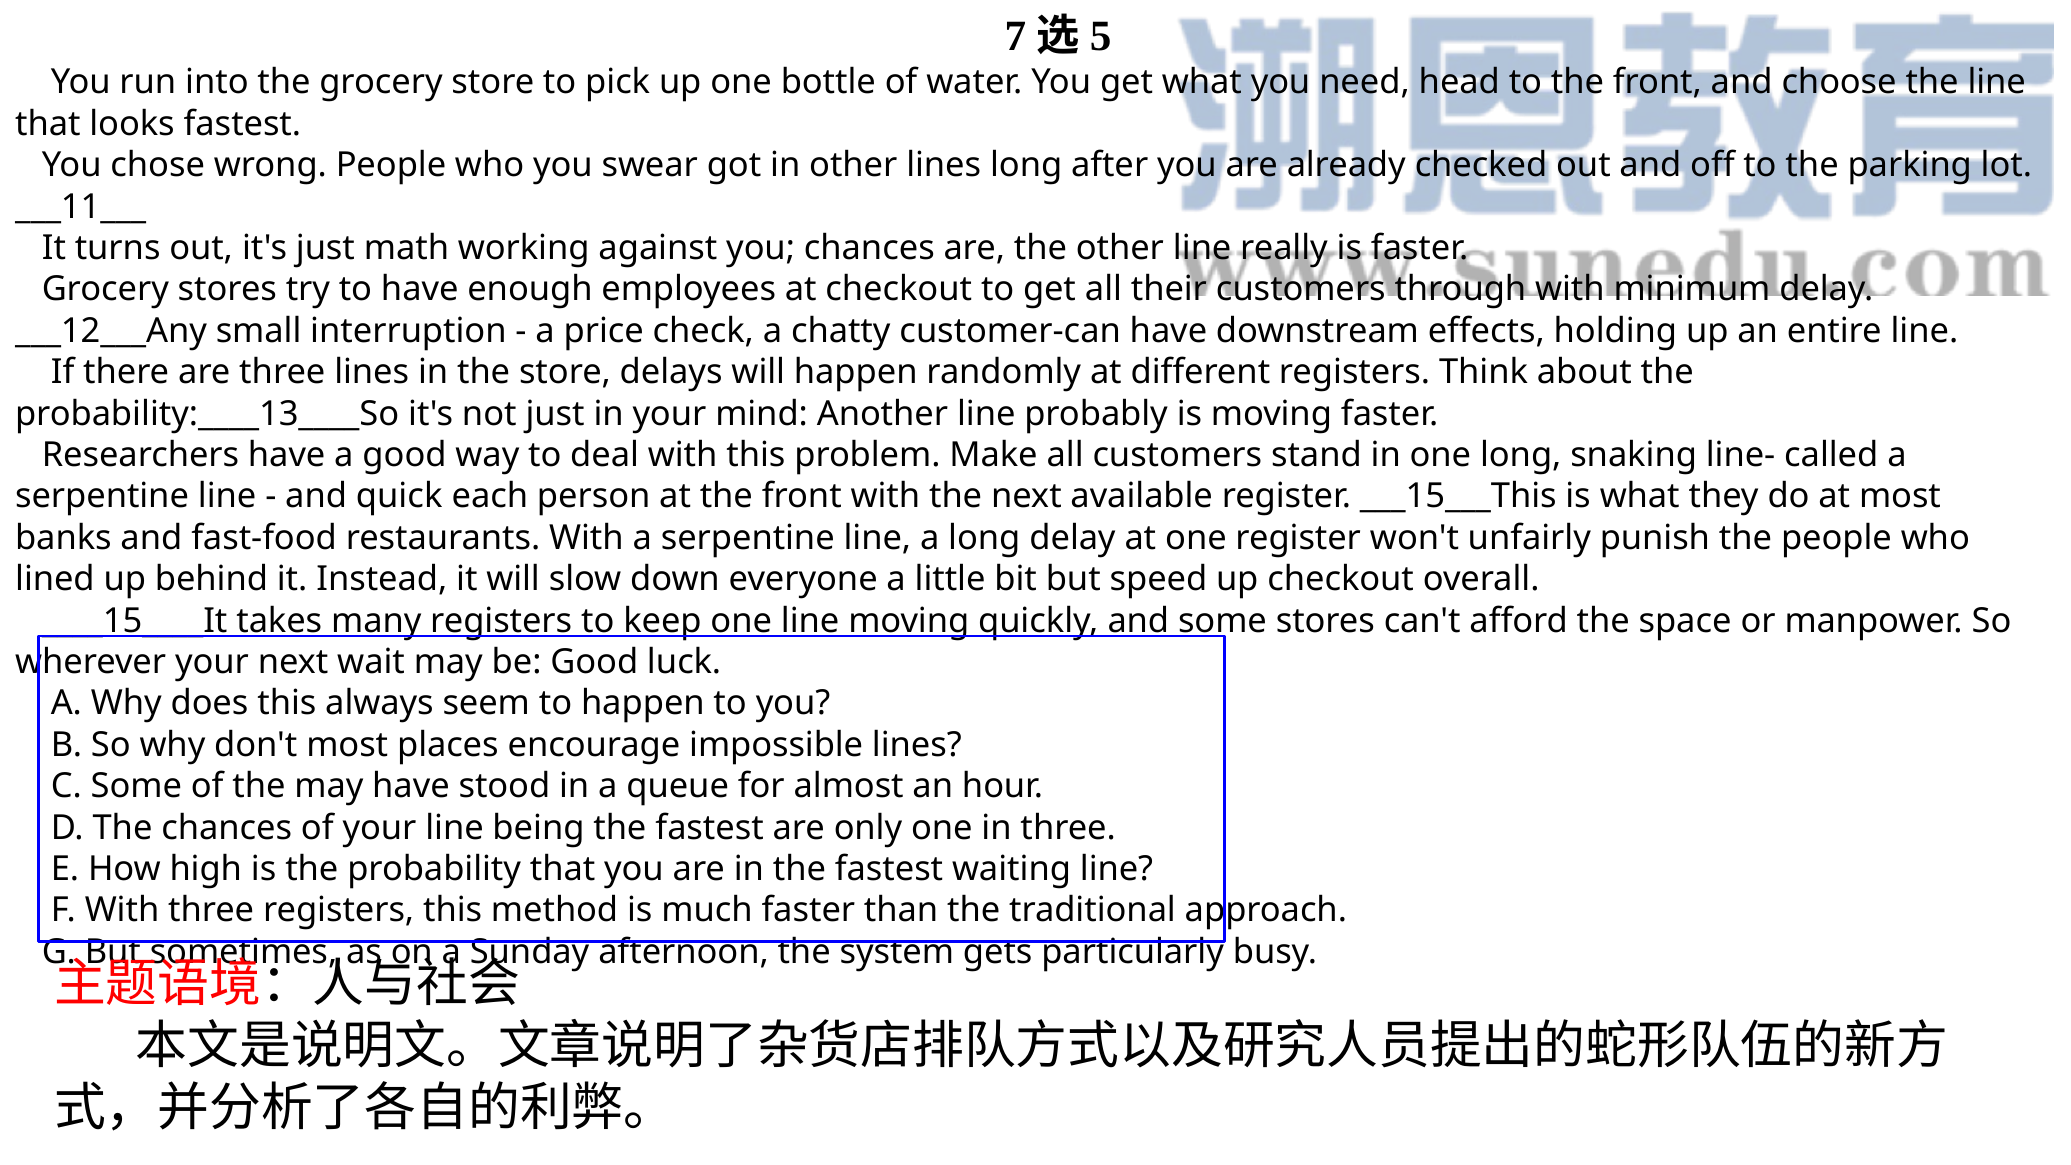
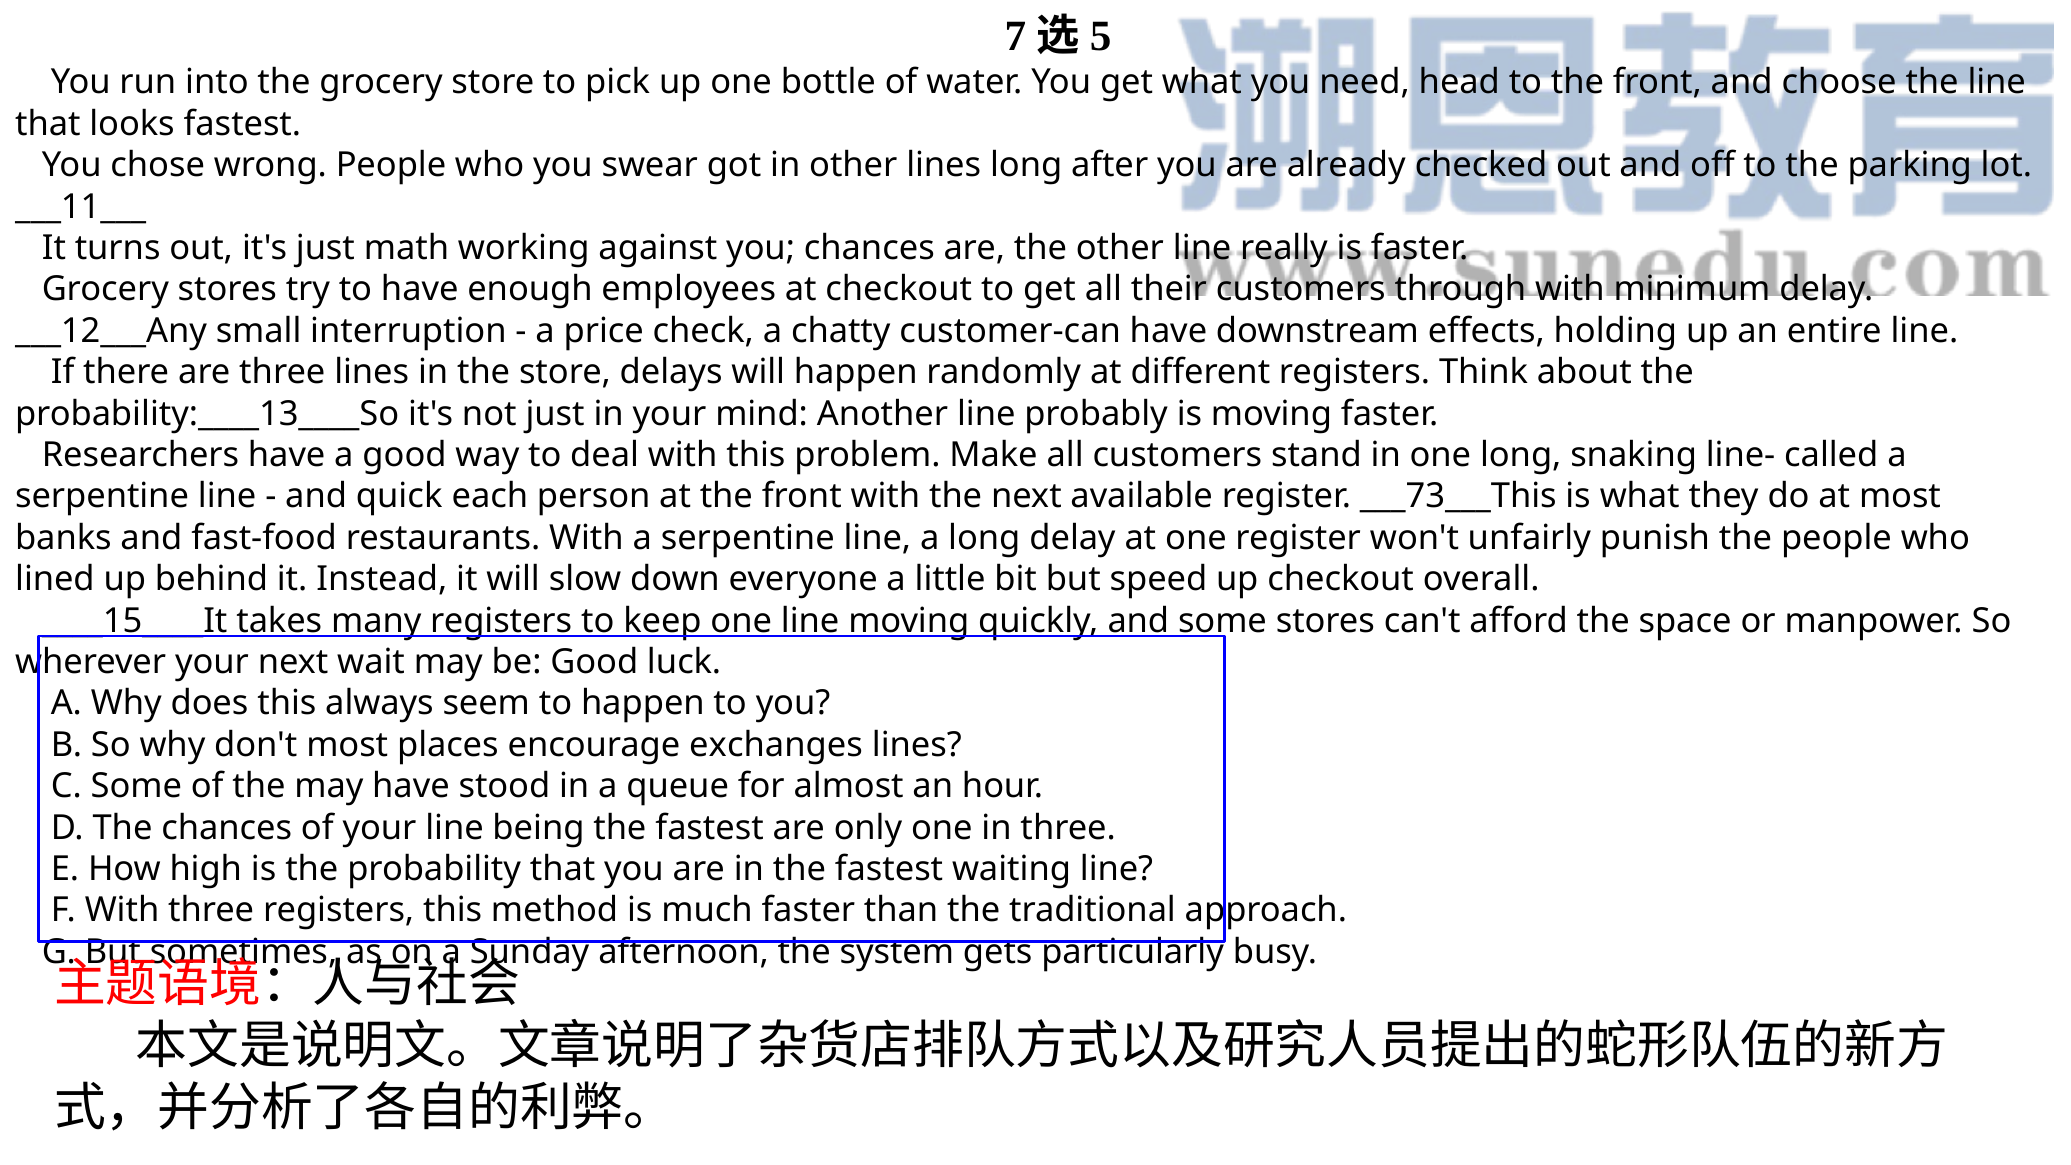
___15___This: ___15___This -> ___73___This (1458, 497)
impossible: impossible -> exchanges (776, 745)
